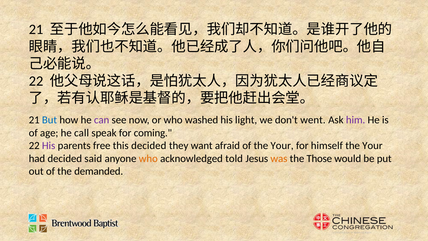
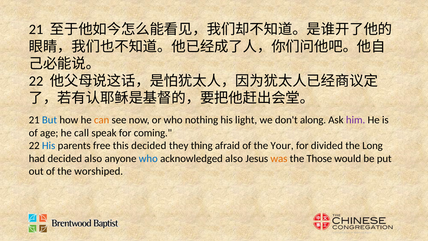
can colour: purple -> orange (102, 120)
washed: washed -> nothing (202, 120)
went: went -> along (313, 120)
His colour: purple -> blue (49, 146)
want: want -> thing (202, 146)
himself: himself -> divided (327, 146)
Your: Your -> Long (373, 146)
decided said: said -> also (93, 158)
who colour: orange -> blue (148, 158)
acknowledged told: told -> also (234, 158)
demanded: demanded -> worshiped (99, 171)
